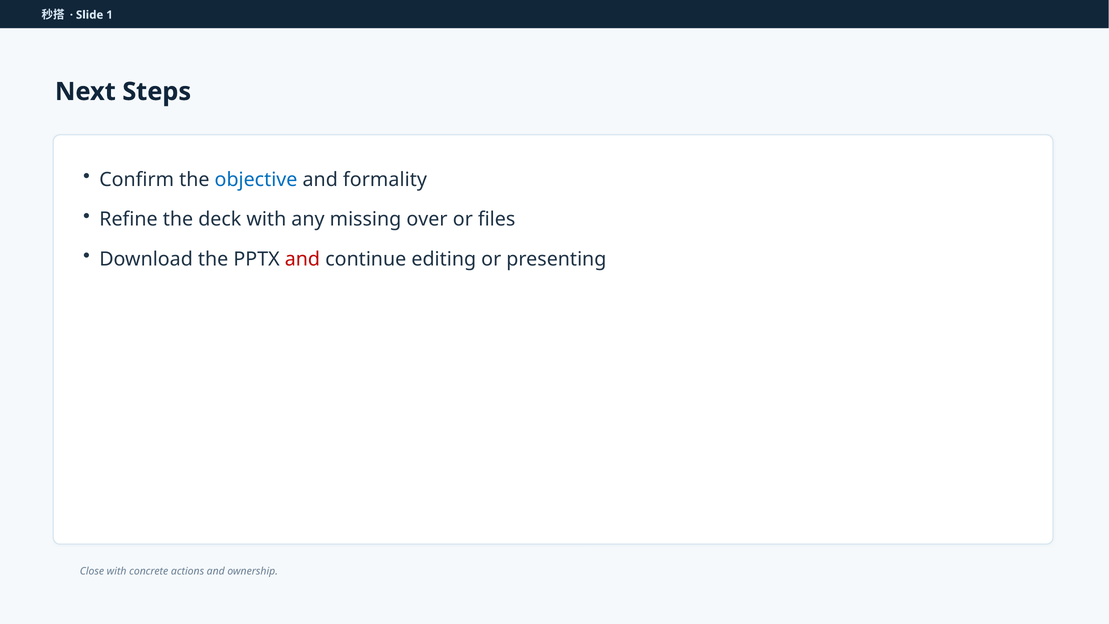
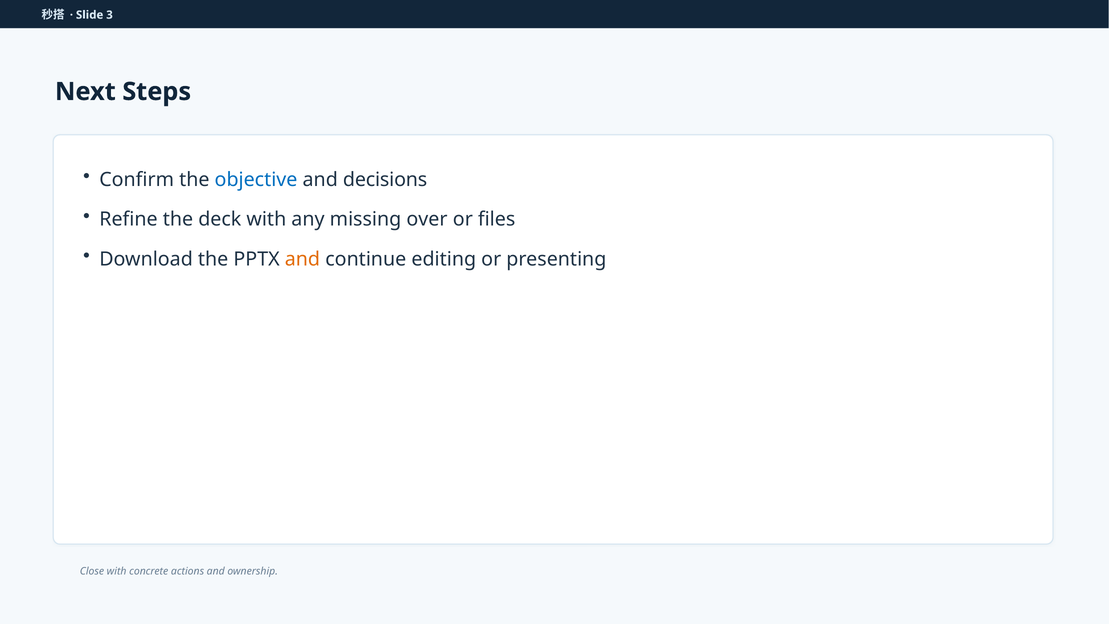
1: 1 -> 3 (110, 15)
formality: formality -> decisions (385, 179)
and colour: red -> orange (302, 259)
